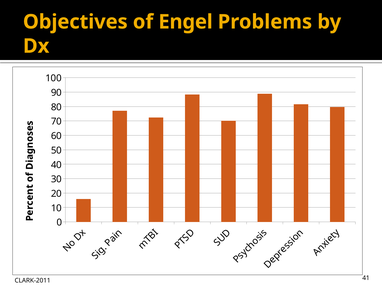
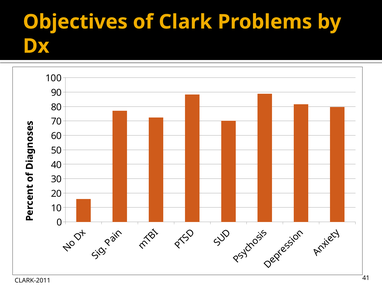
Engel: Engel -> Clark (185, 22)
